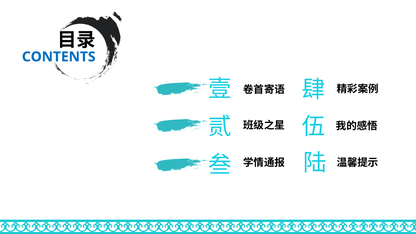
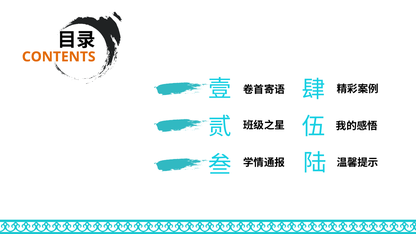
CONTENTS colour: blue -> orange (59, 57)
